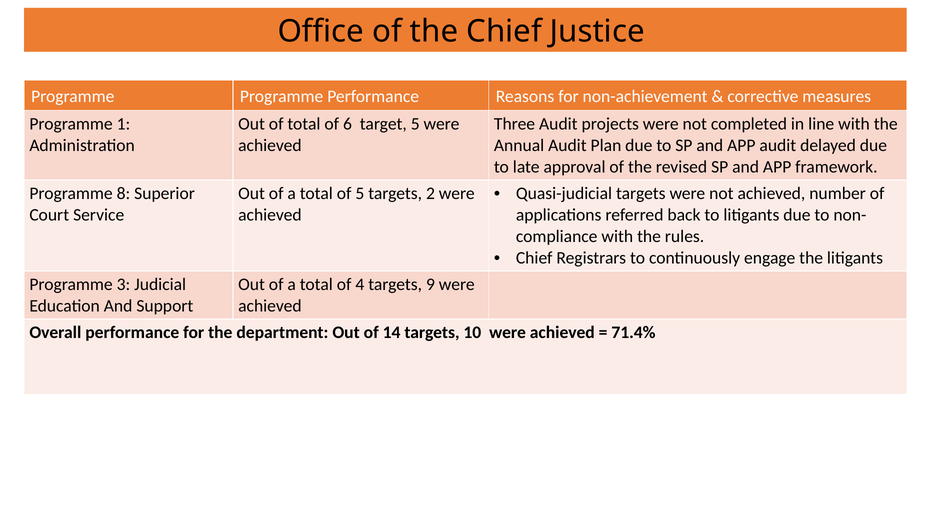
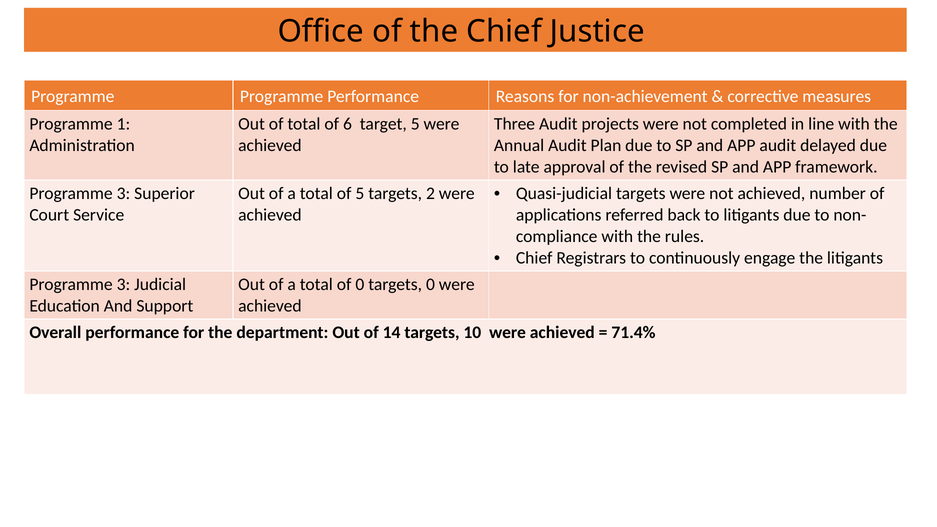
8: 8 -> 3 (123, 193)
of 4: 4 -> 0 (360, 285)
targets 9: 9 -> 0 (430, 285)
